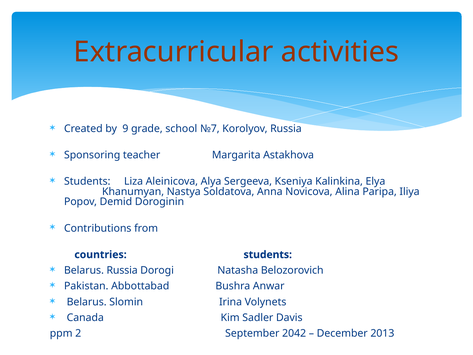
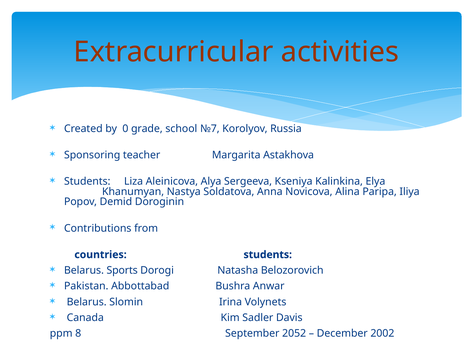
9: 9 -> 0 (125, 128)
Belarus Russia: Russia -> Sports (122, 270)
2: 2 -> 8 (78, 333)
2042: 2042 -> 2052 (294, 333)
2013: 2013 -> 2002 (382, 333)
